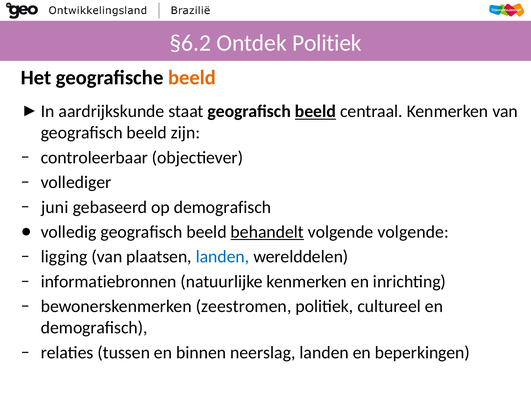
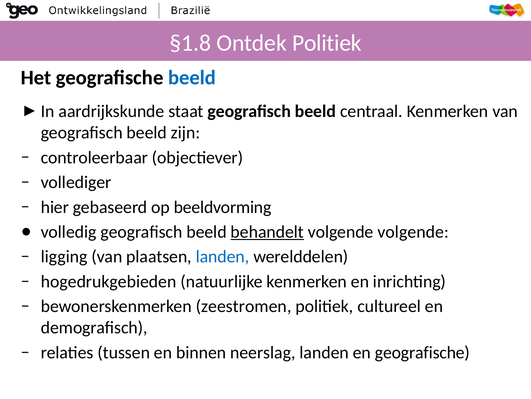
§6.2: §6.2 -> §1.8 (190, 43)
beeld colour: orange -> blue (192, 77)
beeld underline: present -> none (315, 111)
juni: juni -> hier (55, 207)
op demografisch: demografisch -> beeldvorming (223, 207)
informatiebronnen: informatiebronnen -> hogedrukgebieden (109, 281)
en beperkingen: beperkingen -> geografische (422, 352)
